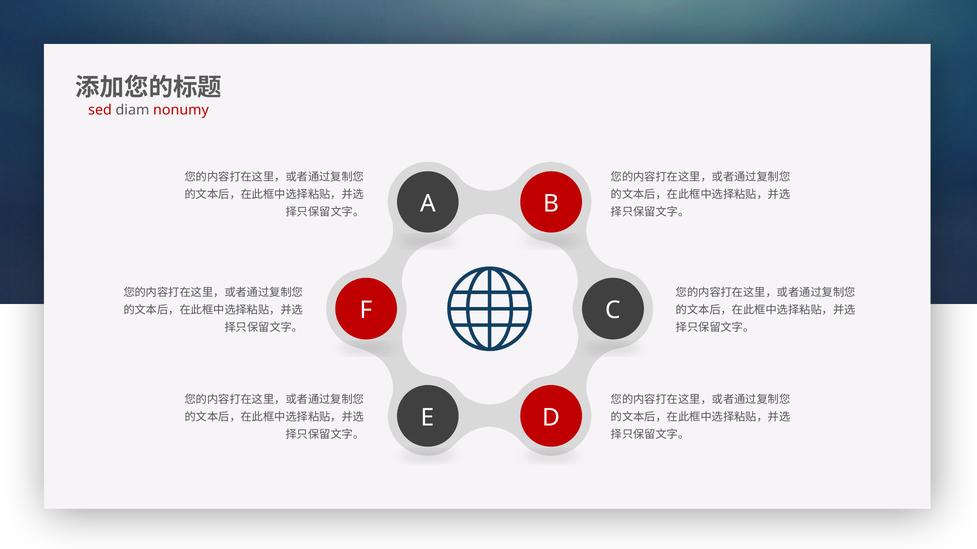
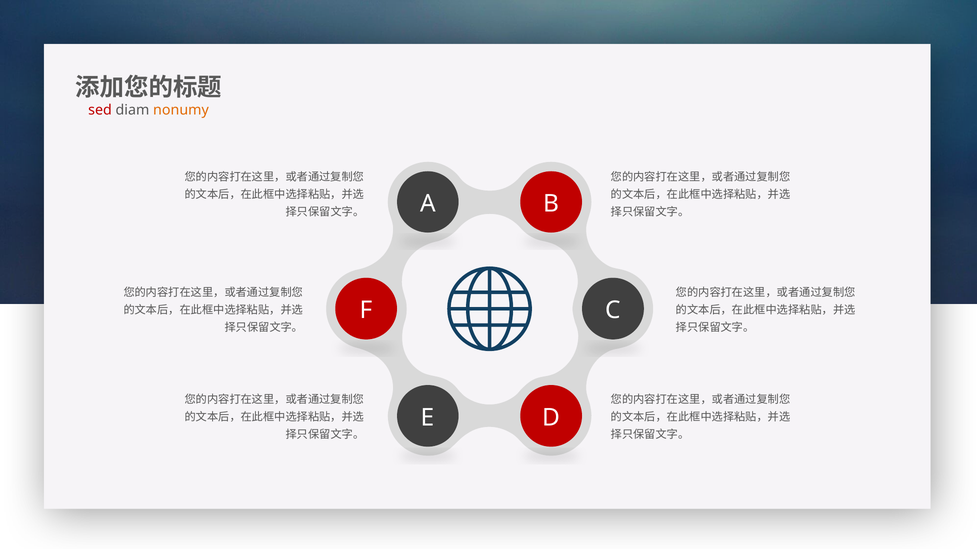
nonumy colour: red -> orange (181, 110)
